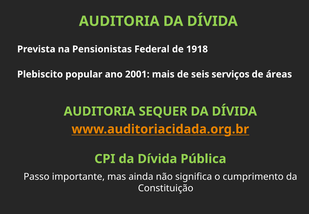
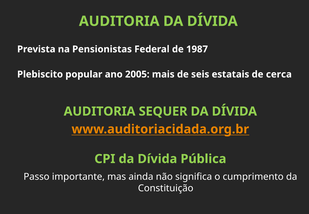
1918: 1918 -> 1987 (197, 49)
2001: 2001 -> 2005 (137, 74)
serviços: serviços -> estatais (230, 74)
áreas: áreas -> cerca (279, 74)
